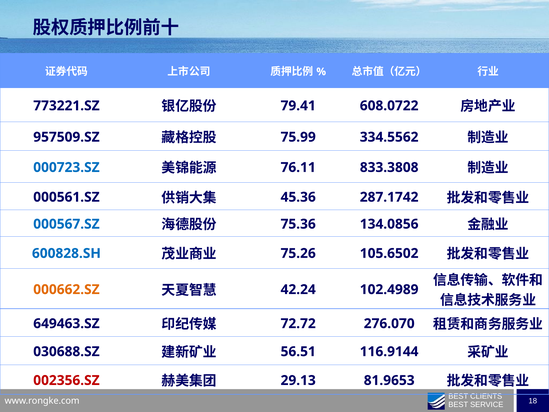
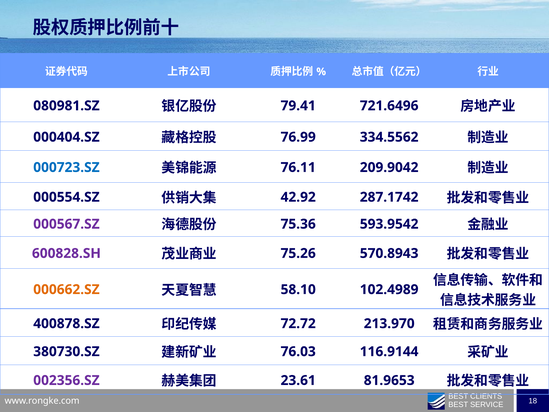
773221.SZ: 773221.SZ -> 080981.SZ (66, 106)
608.0722: 608.0722 -> 721.6496 (389, 106)
957509.SZ: 957509.SZ -> 000404.SZ (66, 137)
75.99: 75.99 -> 76.99 (298, 137)
833.3808: 833.3808 -> 209.9042 (389, 167)
000561.SZ: 000561.SZ -> 000554.SZ (66, 197)
45.36: 45.36 -> 42.92 (298, 197)
000567.SZ colour: blue -> purple (66, 224)
134.0856: 134.0856 -> 593.9542 (389, 224)
600828.SH colour: blue -> purple (66, 253)
105.6502: 105.6502 -> 570.8943 (389, 253)
42.24: 42.24 -> 58.10 (298, 289)
649463.SZ: 649463.SZ -> 400878.SZ (66, 323)
276.070: 276.070 -> 213.970 (389, 323)
030688.SZ: 030688.SZ -> 380730.SZ (66, 351)
56.51: 56.51 -> 76.03 (298, 351)
002356.SZ colour: red -> purple (66, 380)
29.13: 29.13 -> 23.61 (298, 380)
